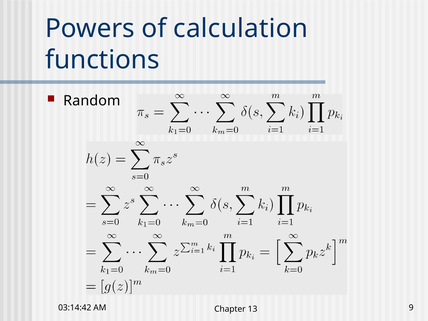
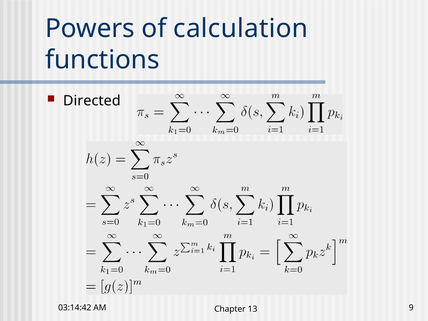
Random: Random -> Directed (92, 101)
